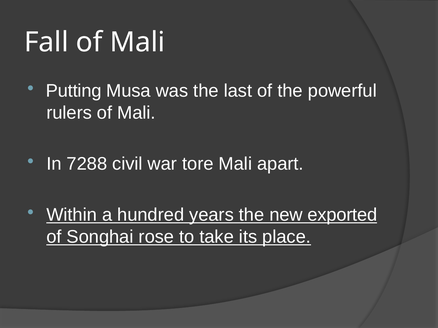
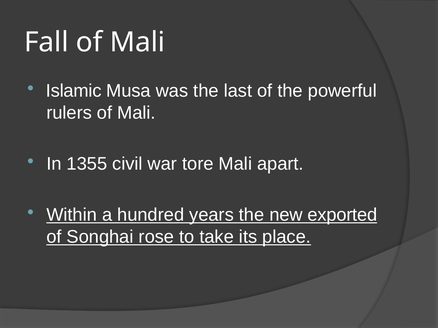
Putting: Putting -> Islamic (74, 91)
7288: 7288 -> 1355 (87, 164)
